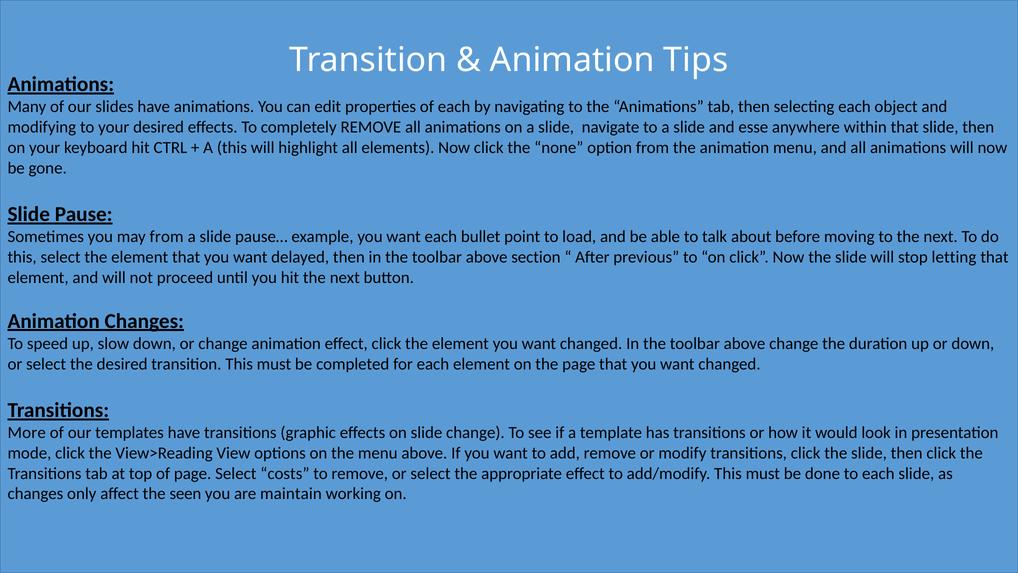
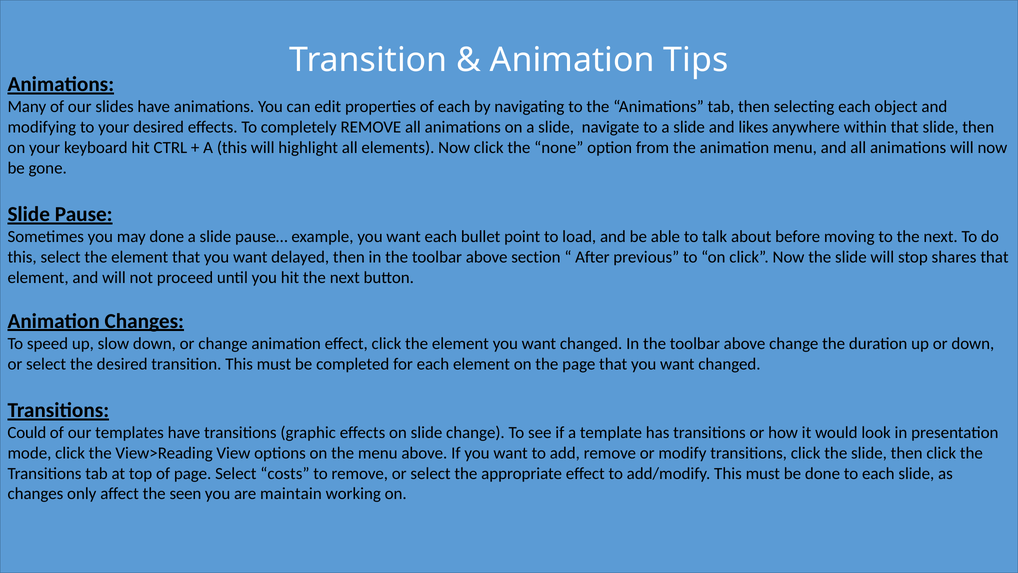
esse: esse -> likes (753, 127)
may from: from -> done (167, 237)
letting: letting -> shares (954, 257)
More: More -> Could (27, 433)
